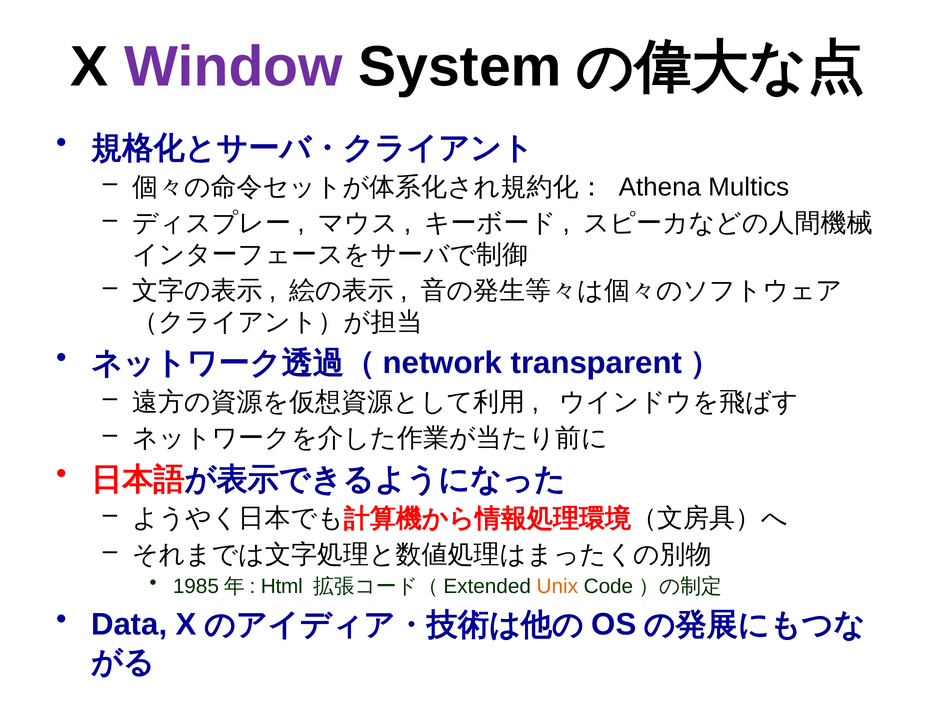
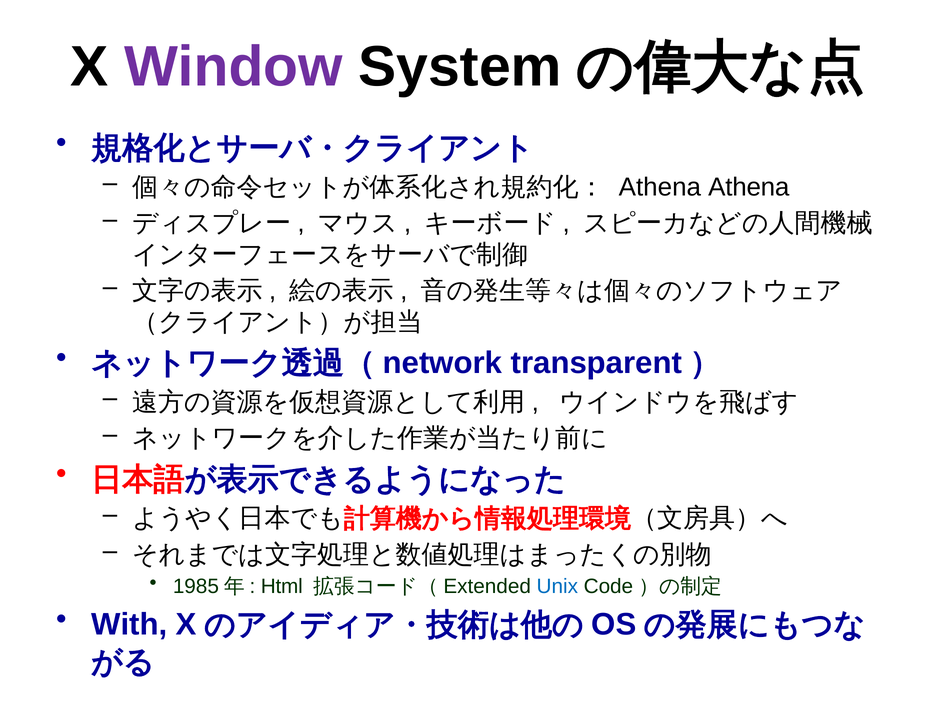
Athena Multics: Multics -> Athena (749, 187)
Unix colour: orange -> blue (557, 587)
Data: Data -> With (129, 625)
